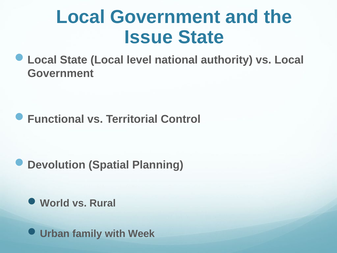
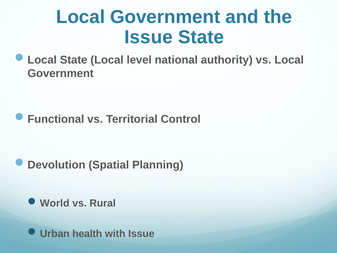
family: family -> health (87, 233)
with Week: Week -> Issue (141, 233)
